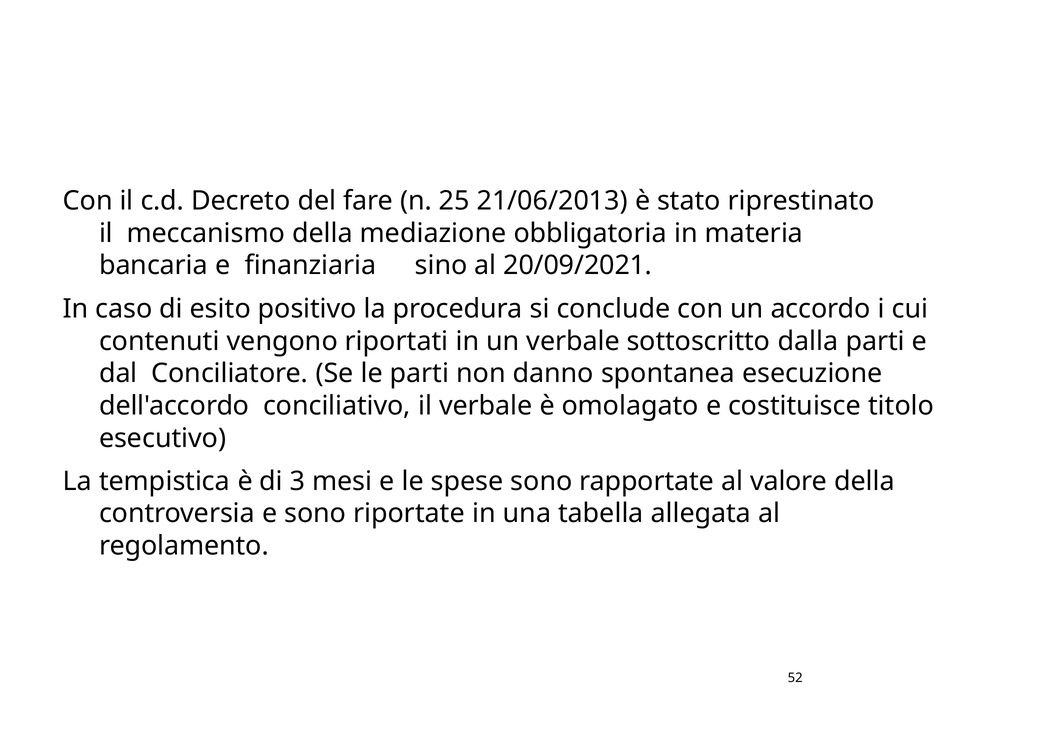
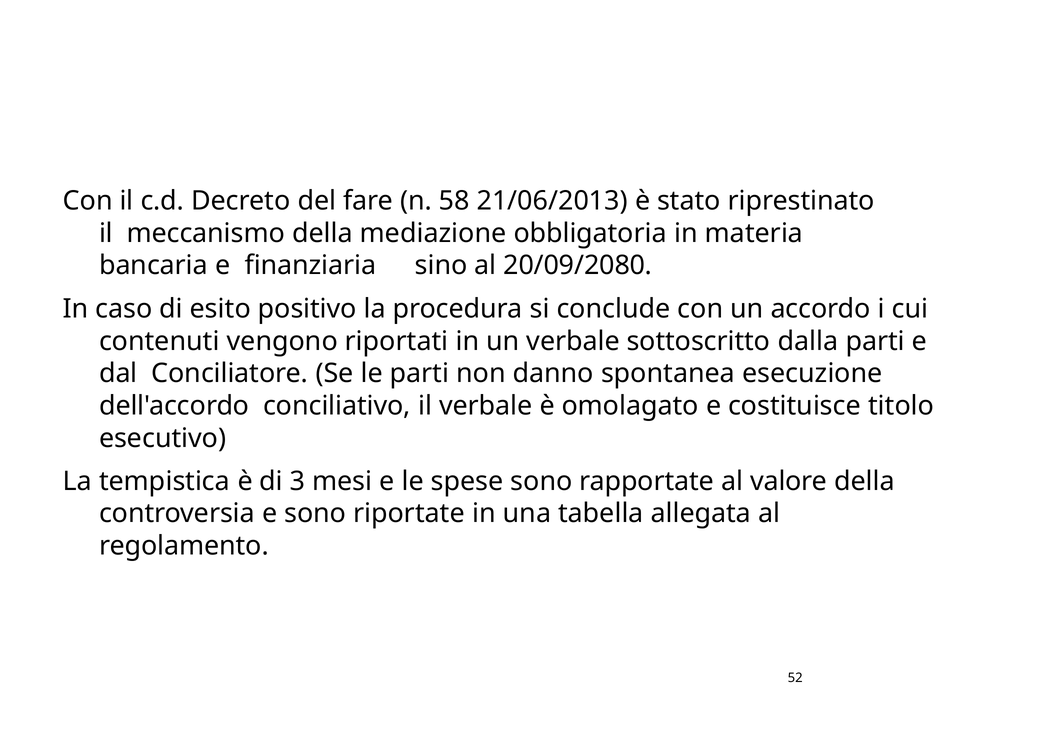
25: 25 -> 58 (454, 201)
20/09/2021: 20/09/2021 -> 20/09/2080 (578, 265)
